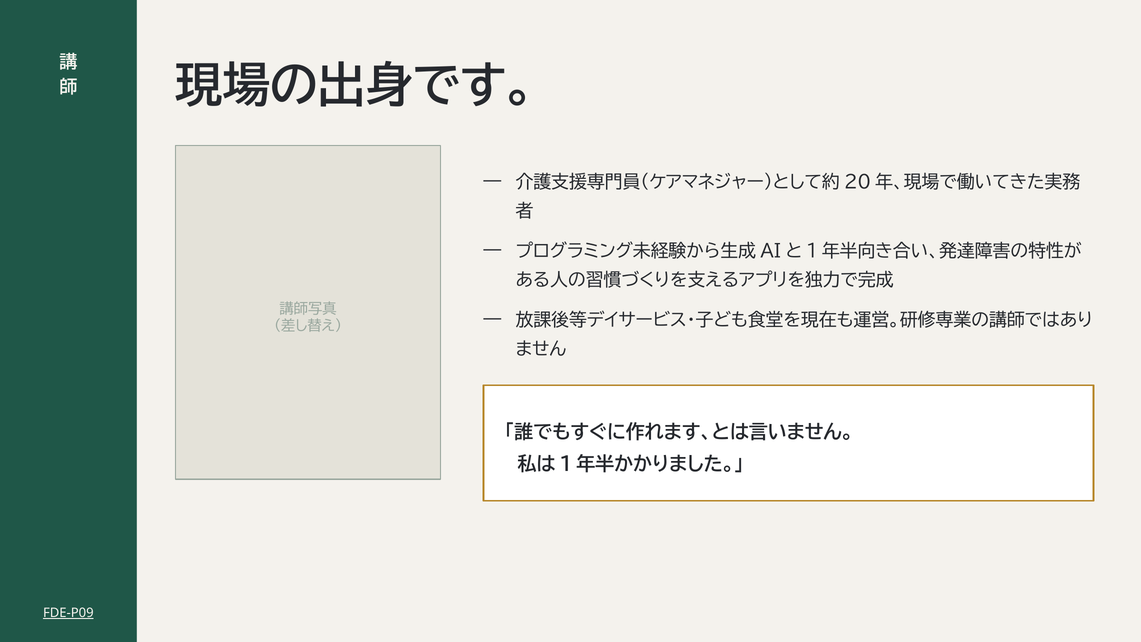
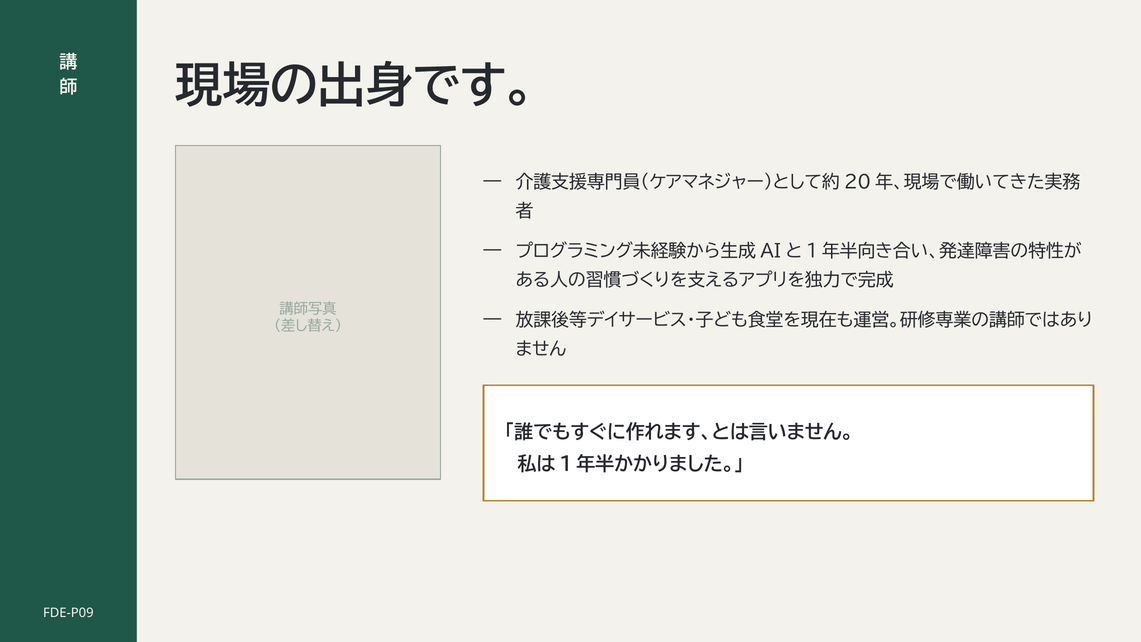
FDE-P09 underline: present -> none (68, 613)
